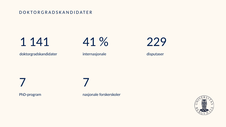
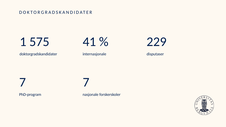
141: 141 -> 575 (39, 42)
